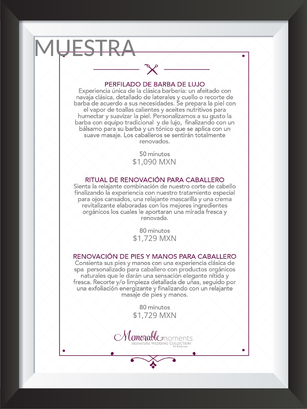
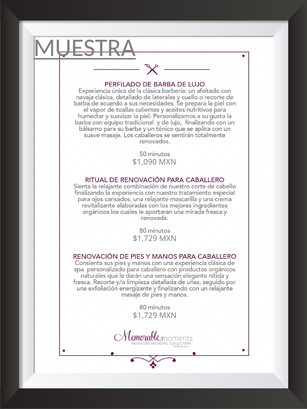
MUESTRA underline: none -> present (85, 48)
